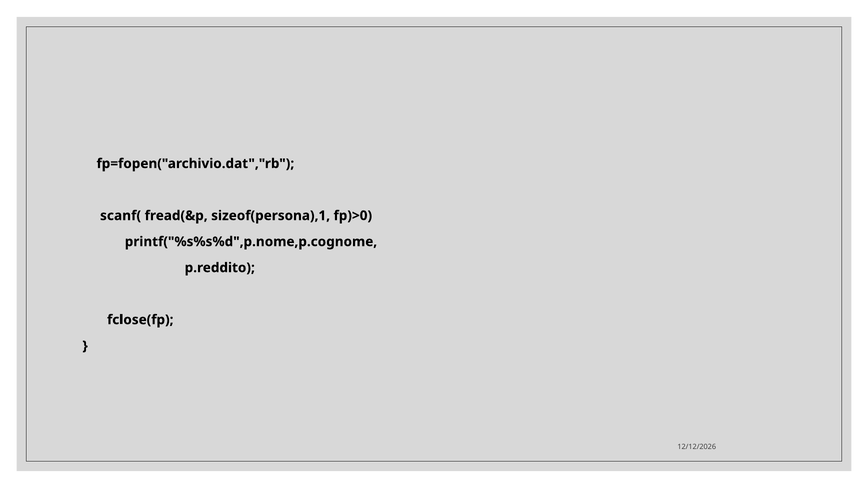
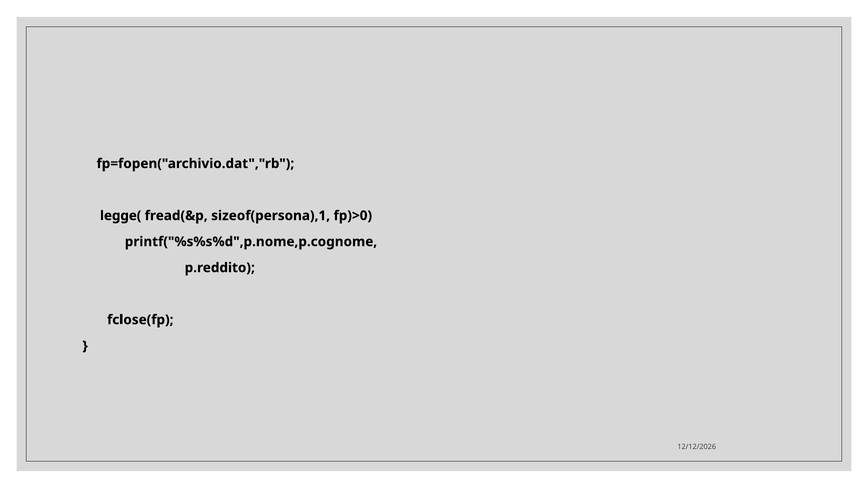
scanf(: scanf( -> legge( (121, 216)
